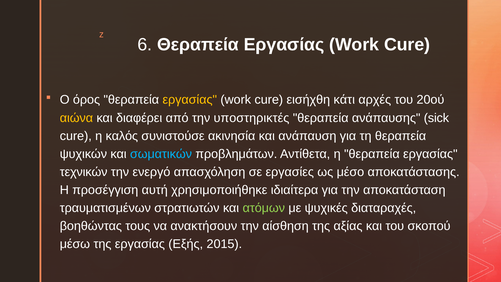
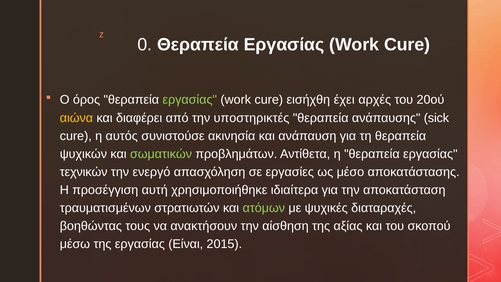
6: 6 -> 0 (145, 45)
εργασίας colour: yellow -> light green (190, 100)
κάτι: κάτι -> έχει (344, 100)
καλός: καλός -> αυτός (122, 136)
σωματικών colour: light blue -> light green (161, 154)
Εξής: Εξής -> Είναι (186, 244)
